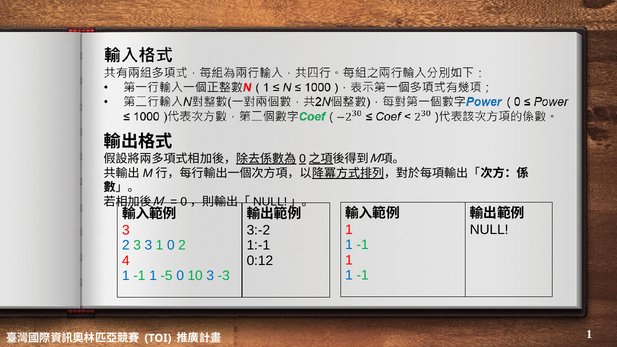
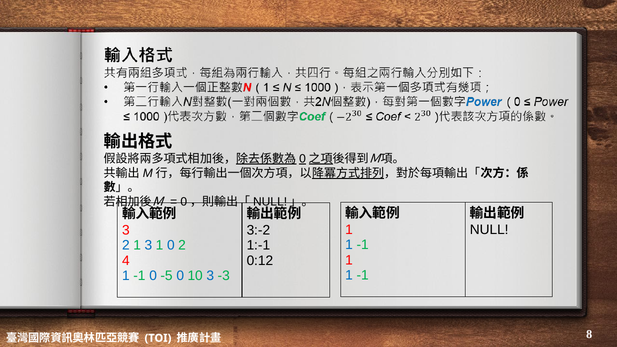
2 3: 3 -> 1 (137, 245)
1: 1 -> 0 (153, 276)
1: 1 -> 8 (589, 335)
